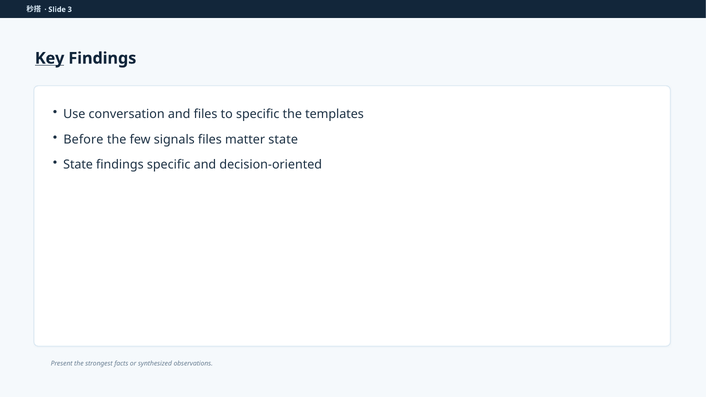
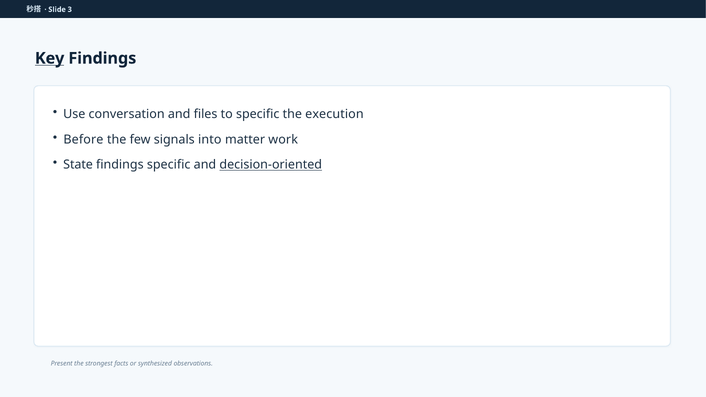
templates: templates -> execution (334, 114)
signals files: files -> into (210, 140)
matter state: state -> work (283, 140)
decision-oriented underline: none -> present (271, 165)
